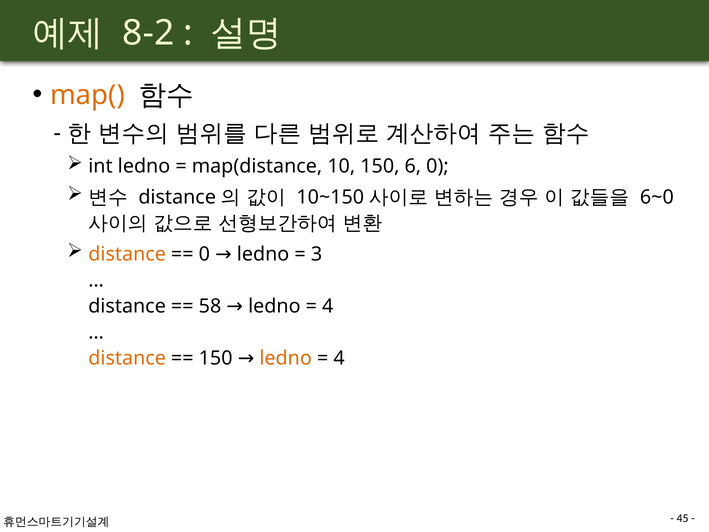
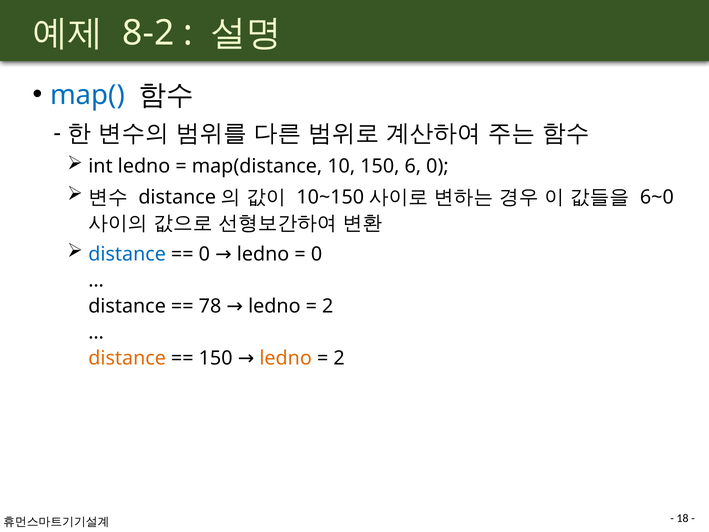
map( colour: orange -> blue (88, 95)
distance colour: orange -> blue (127, 254)
3: 3 -> 0 (317, 254)
58: 58 -> 78 (210, 306)
4: 4 -> 2 (328, 306)
4: 4 -> 2 (339, 358)
45: 45 -> 18 (683, 518)
